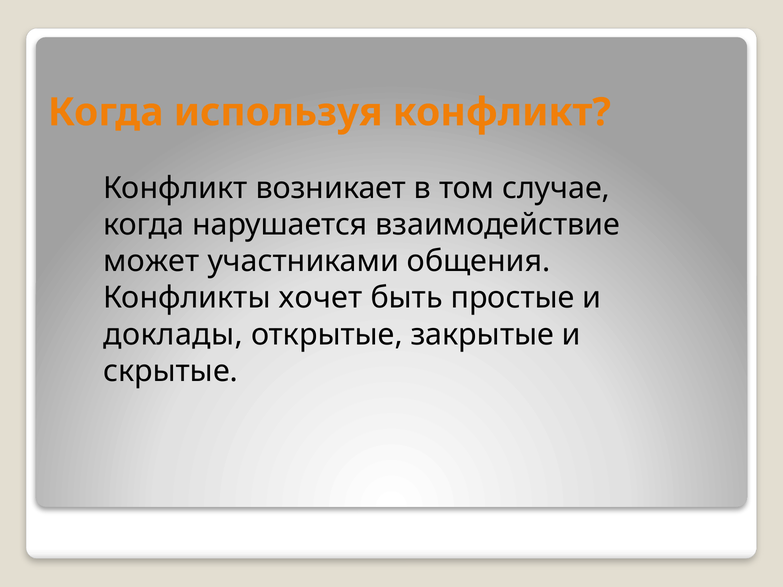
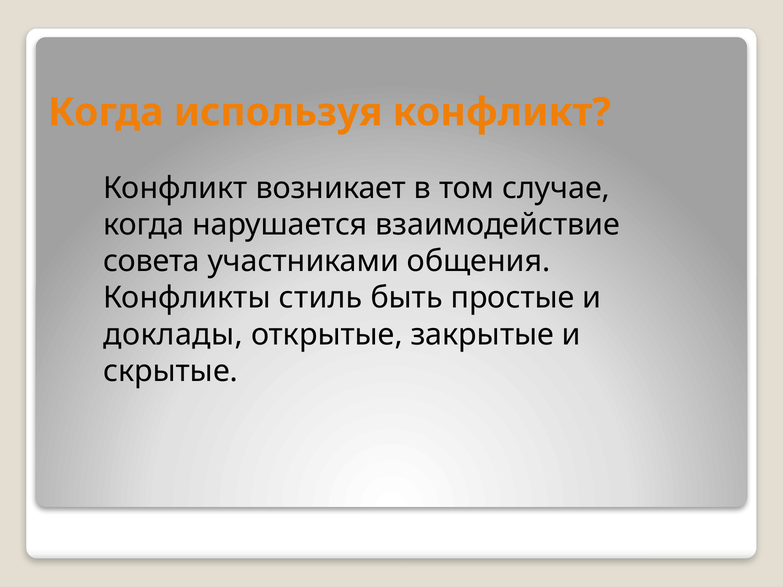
может: может -> совета (152, 262)
хочет: хочет -> стиль (321, 298)
